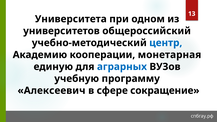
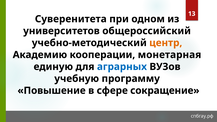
Университета: Университета -> Суверенитета (71, 19)
центр colour: blue -> orange (166, 43)
Алексеевич: Алексеевич -> Повышение (52, 91)
